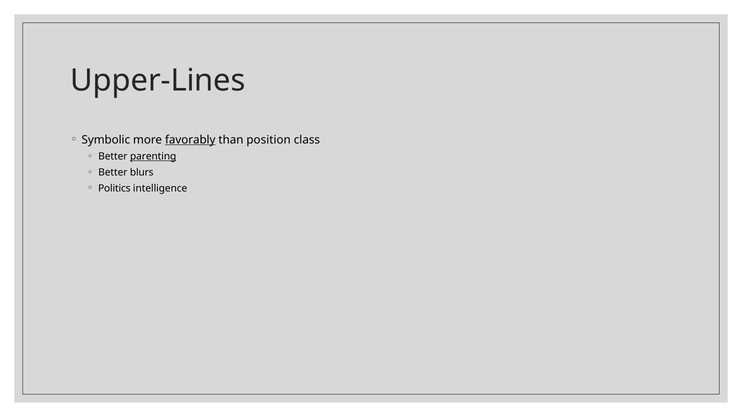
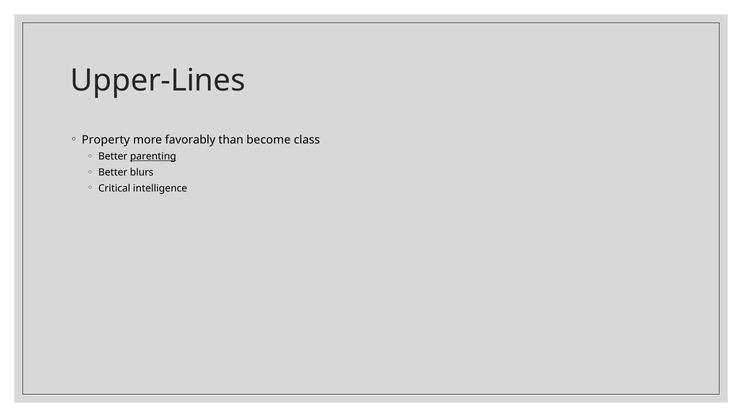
Symbolic: Symbolic -> Property (106, 140)
favorably underline: present -> none (190, 140)
position: position -> become (269, 140)
Politics: Politics -> Critical (114, 189)
